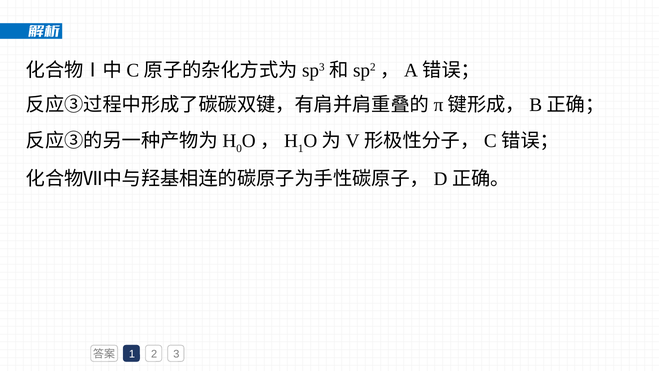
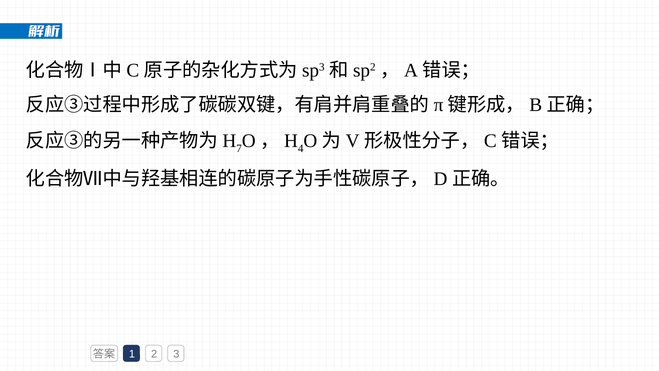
0: 0 -> 7 (239, 149)
1: 1 -> 4 (301, 149)
